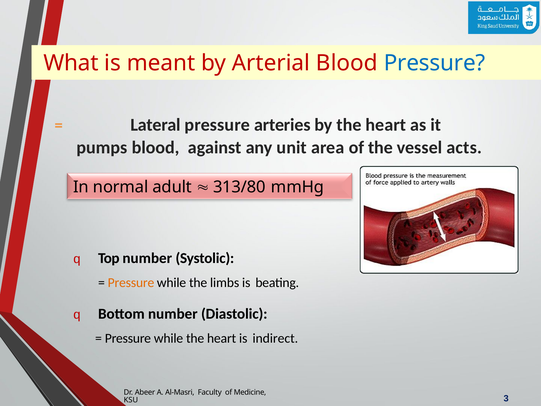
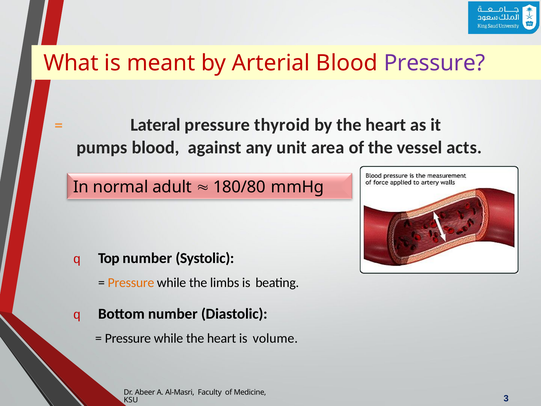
Pressure colour: blue -> purple (435, 63)
arteries: arteries -> thyroid (282, 125)
313/80: 313/80 -> 180/80 (239, 187)
indirect: indirect -> volume (275, 338)
